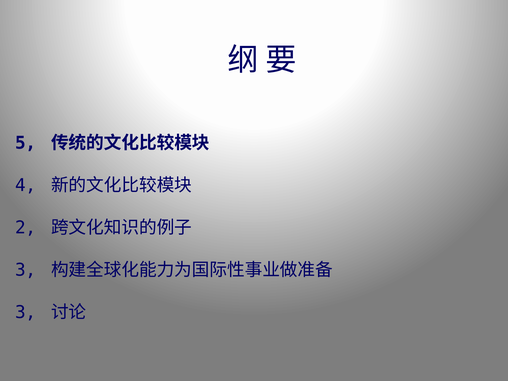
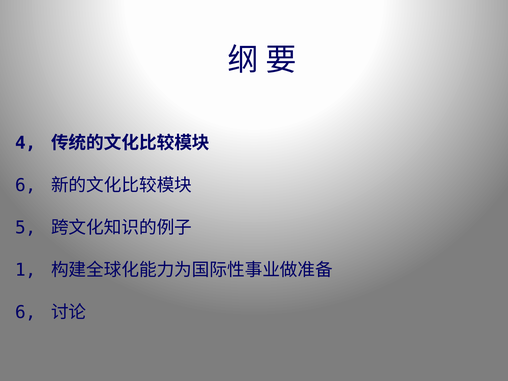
5: 5 -> 4 (26, 143)
4: 4 -> 6 (26, 185)
2: 2 -> 5 (26, 228)
3: 3 -> 1 (26, 270)
3: 3 -> 6 (26, 312)
